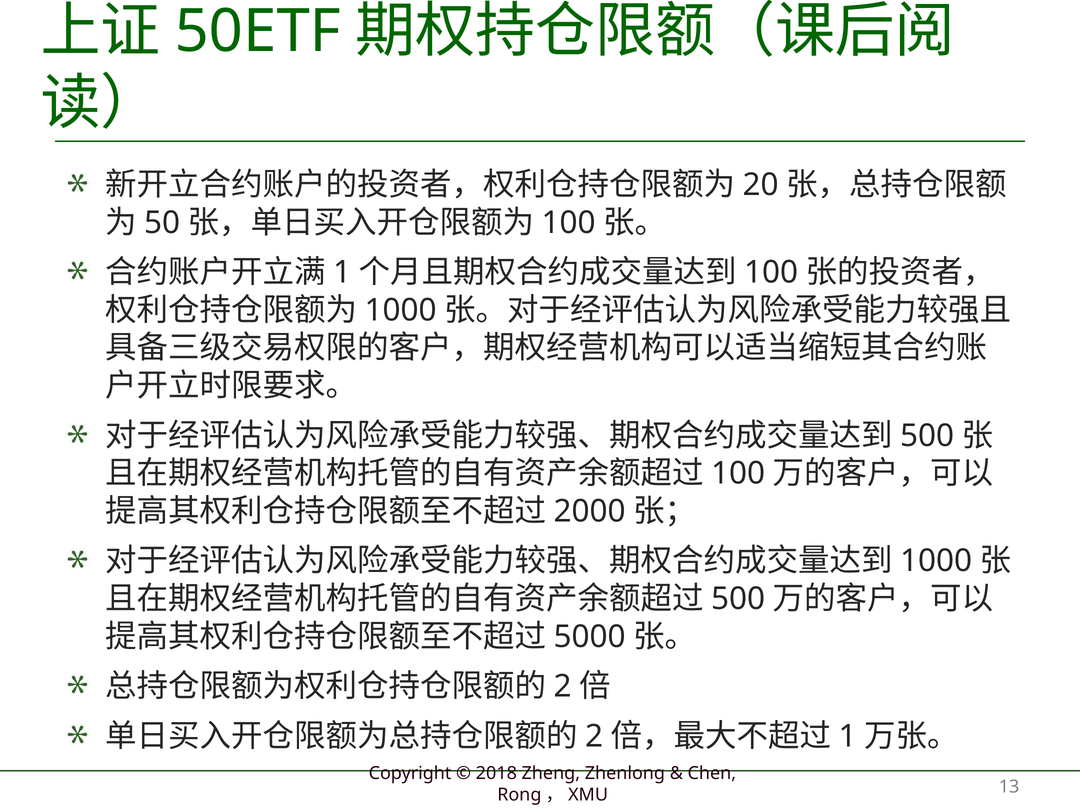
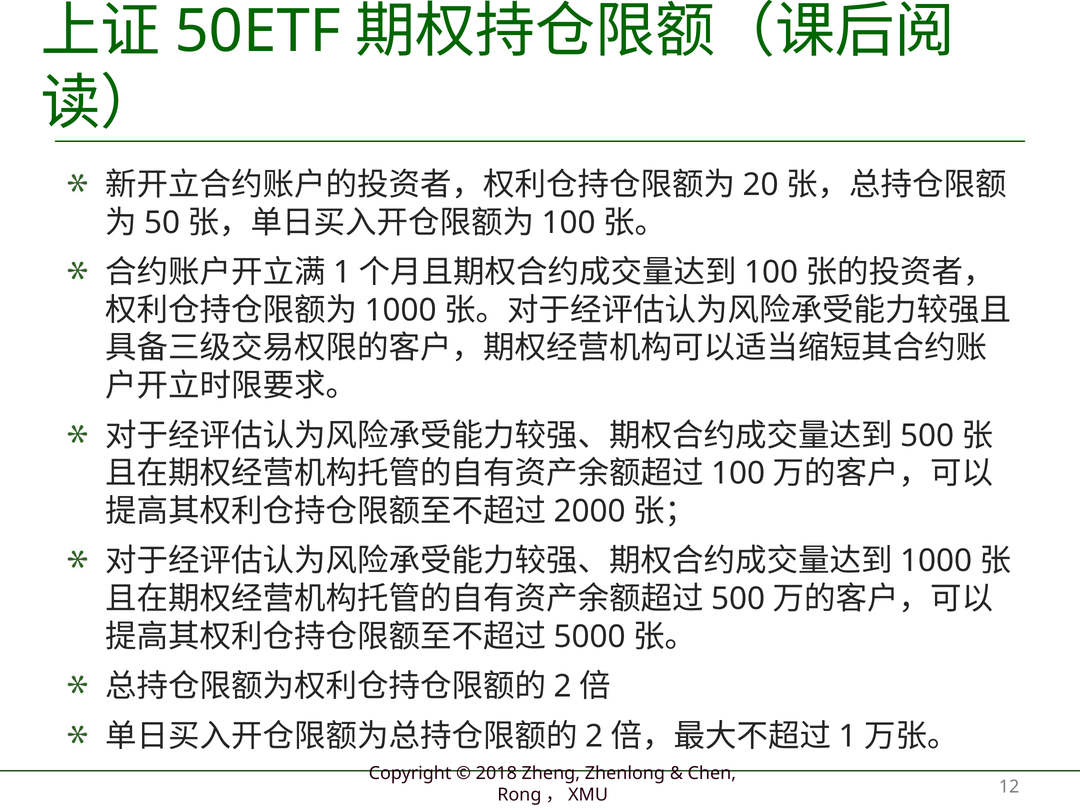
13: 13 -> 12 (1009, 787)
